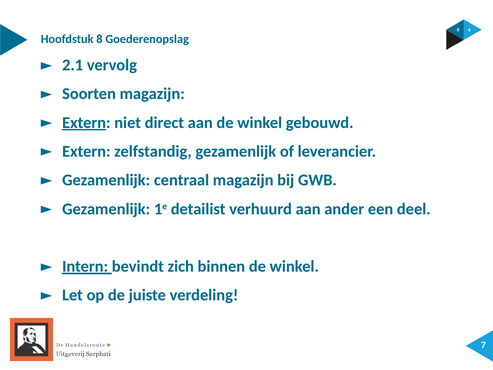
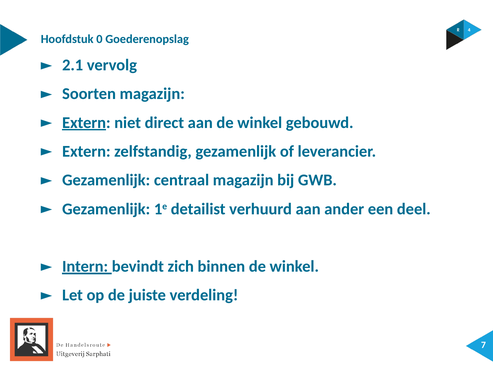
8: 8 -> 0 (99, 39)
